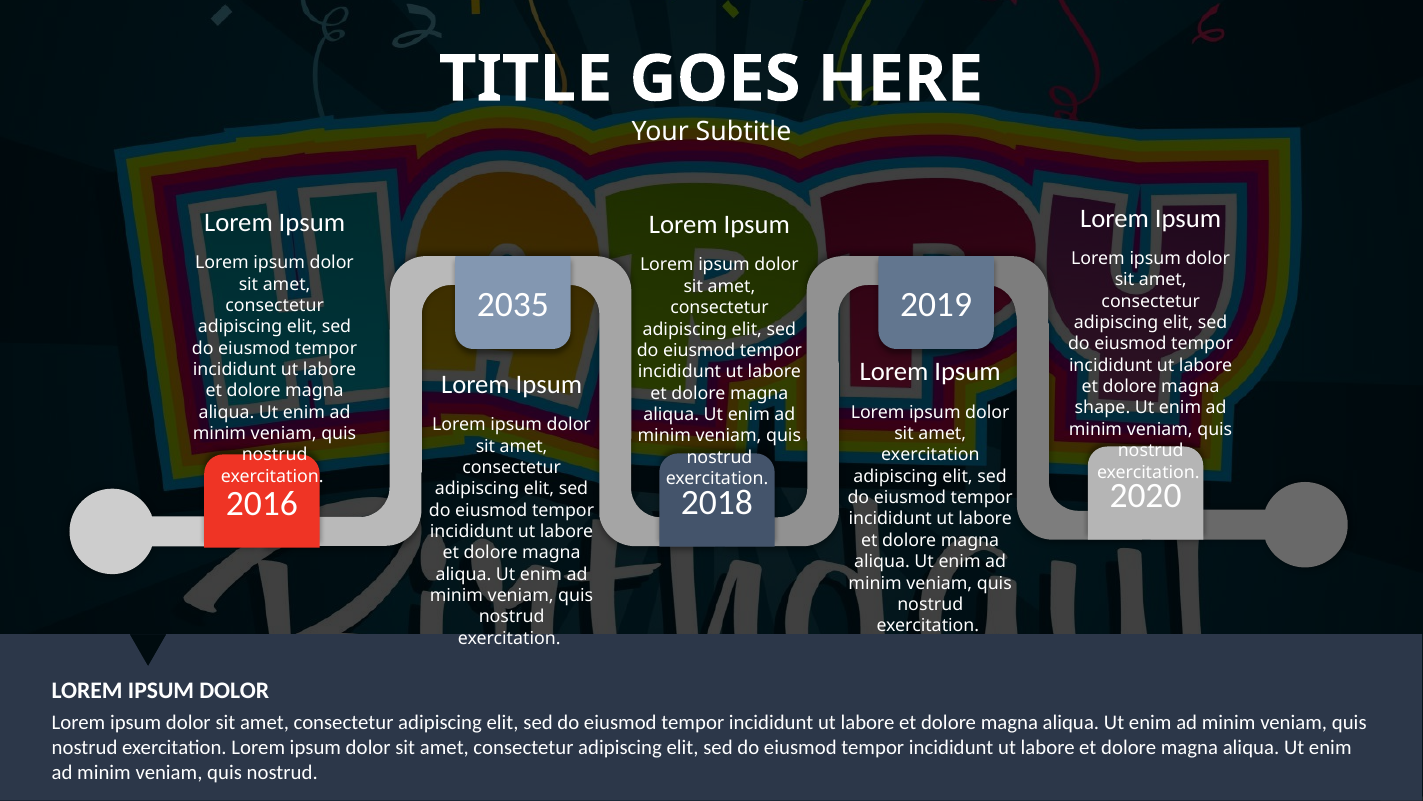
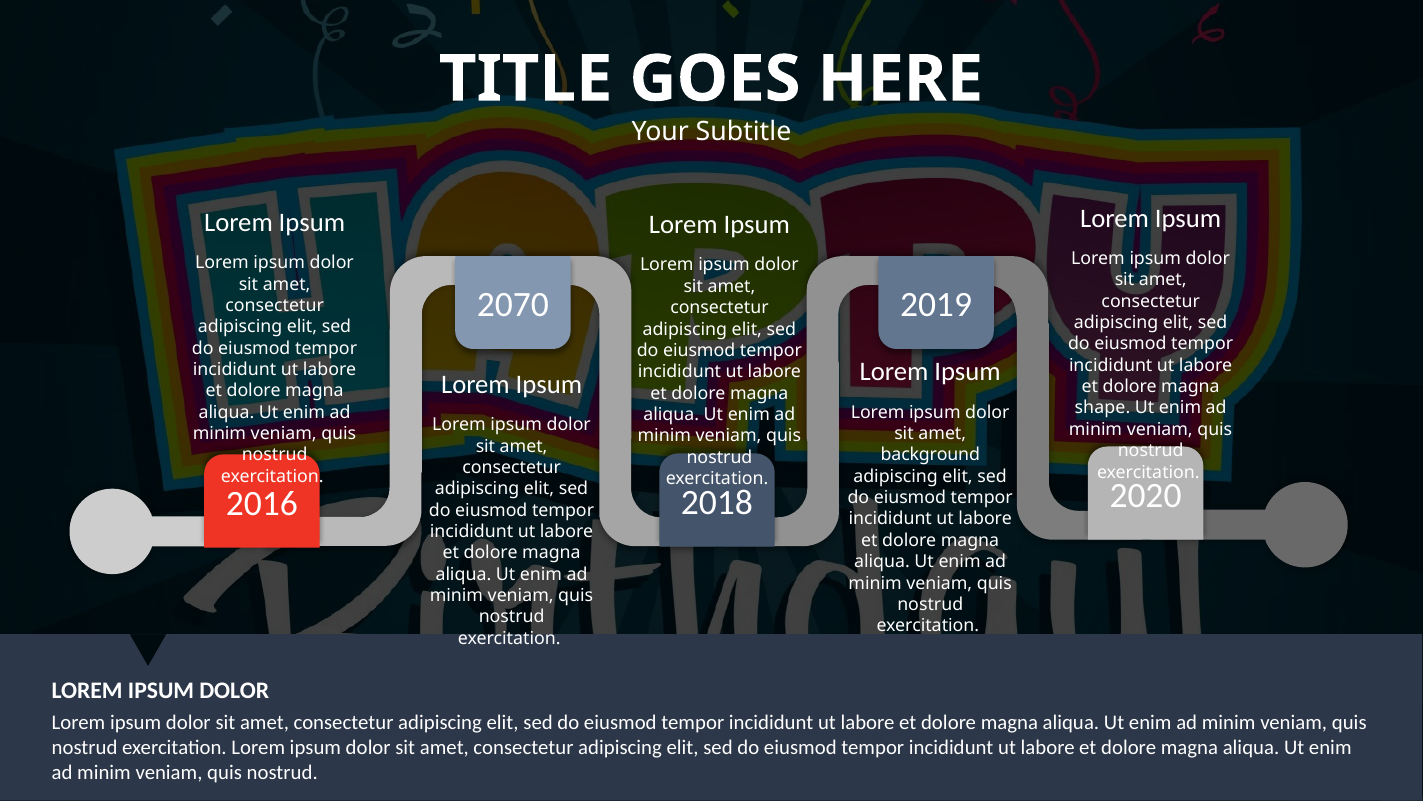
2035: 2035 -> 2070 (513, 305)
exercitation: exercitation -> background (930, 455)
